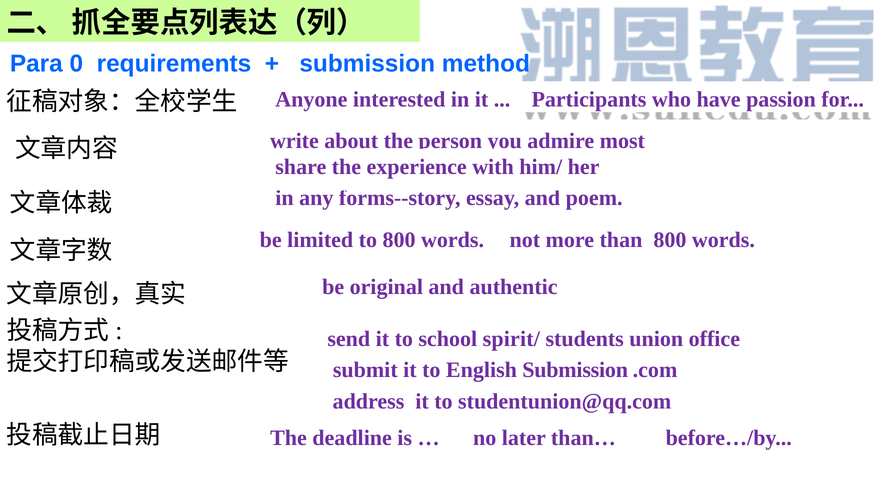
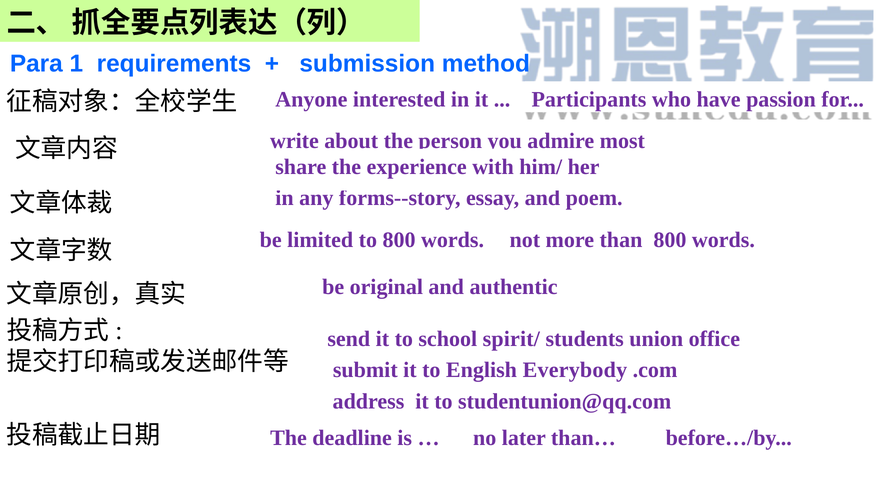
0: 0 -> 1 (76, 64)
English Submission: Submission -> Everybody (575, 370)
